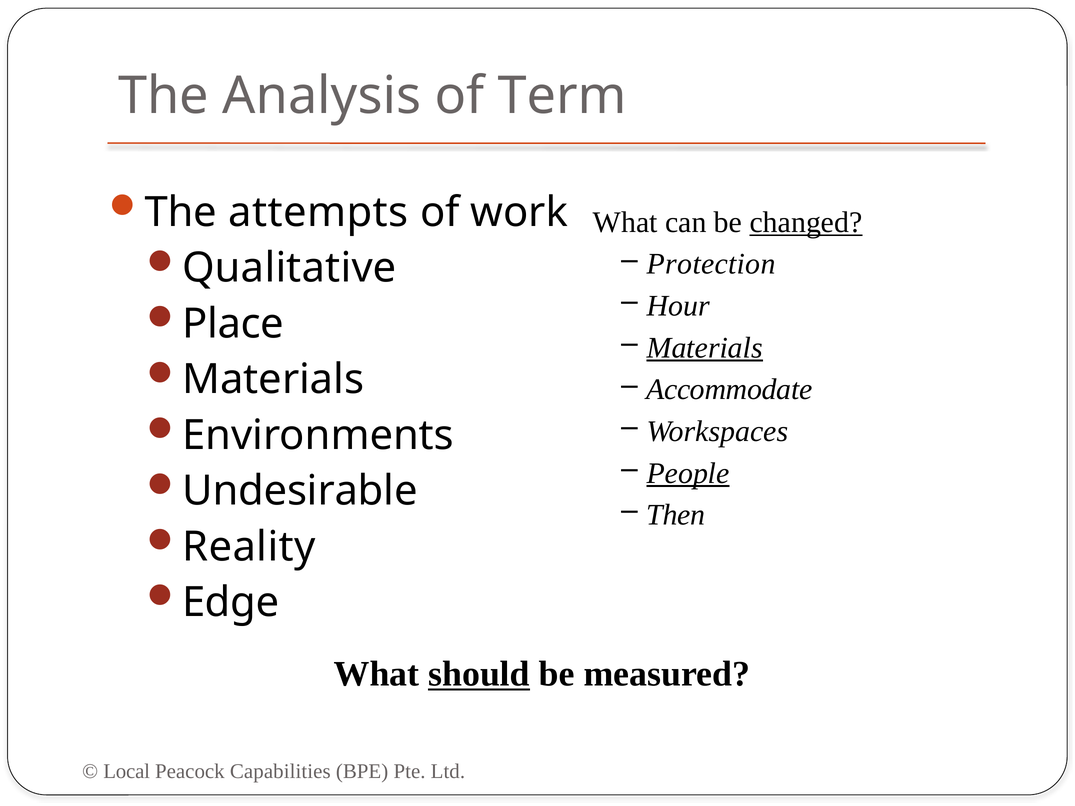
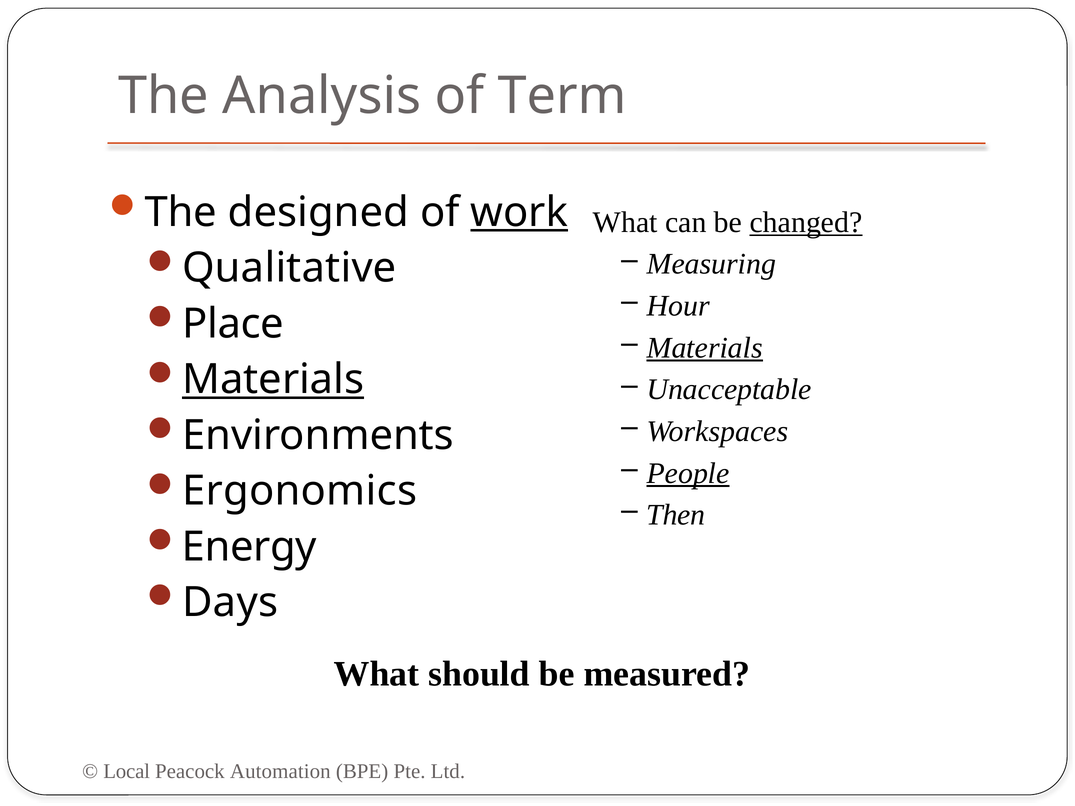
attempts: attempts -> designed (318, 212)
work underline: none -> present (519, 212)
Protection: Protection -> Measuring (711, 264)
Materials underline: none -> present (273, 380)
Accommodate: Accommodate -> Unacceptable (729, 390)
Undesirable: Undesirable -> Ergonomics (300, 491)
Reality: Reality -> Energy (249, 547)
Edge: Edge -> Days (230, 603)
should underline: present -> none (479, 674)
Capabilities: Capabilities -> Automation (280, 772)
